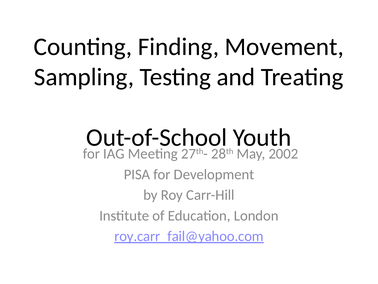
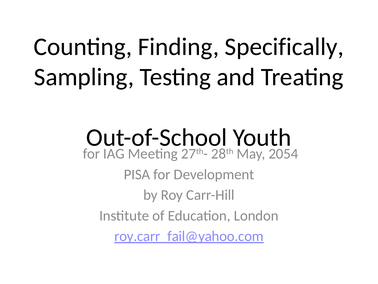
Movement: Movement -> Specifically (284, 47)
2002: 2002 -> 2054 (283, 153)
